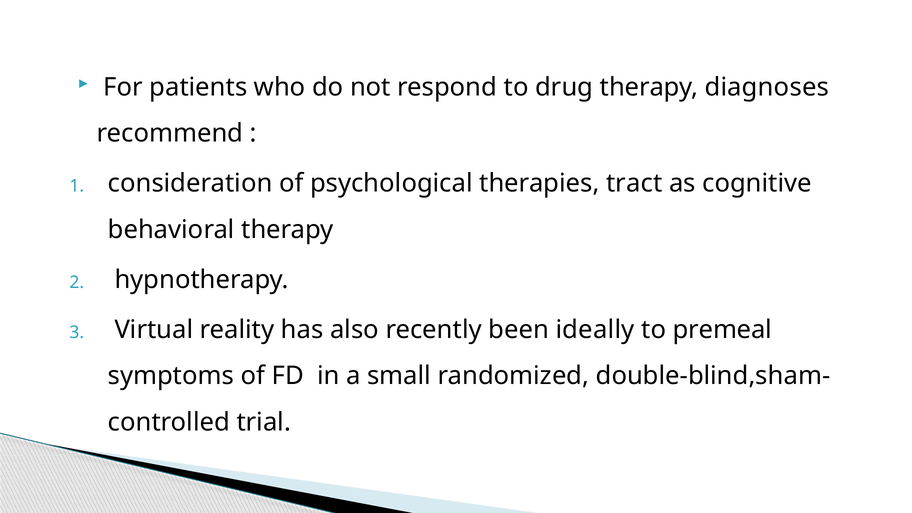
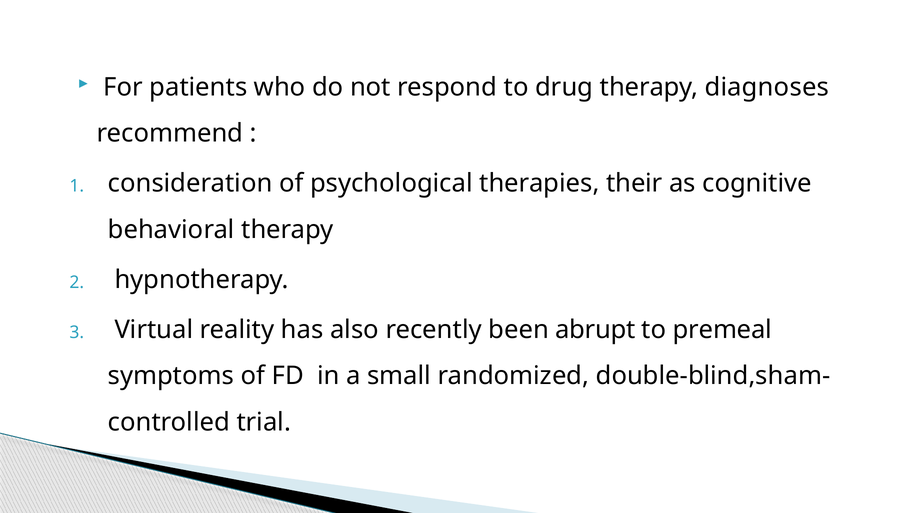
tract: tract -> their (634, 183)
ideally: ideally -> abrupt (595, 330)
